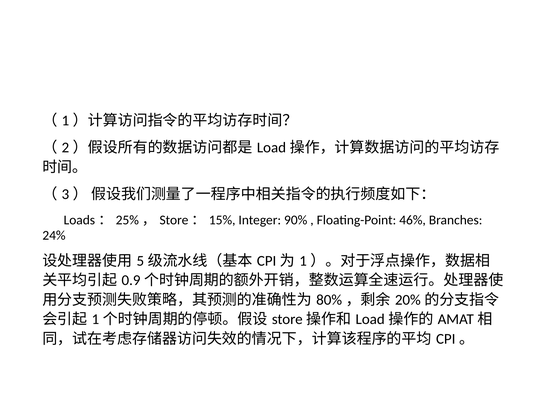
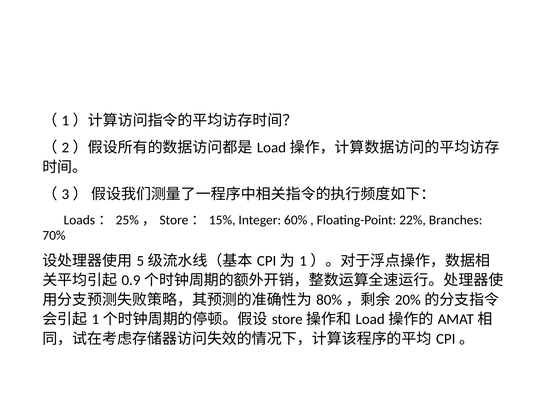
90%: 90% -> 60% (296, 220)
46%: 46% -> 22% (413, 220)
24%: 24% -> 70% (54, 236)
